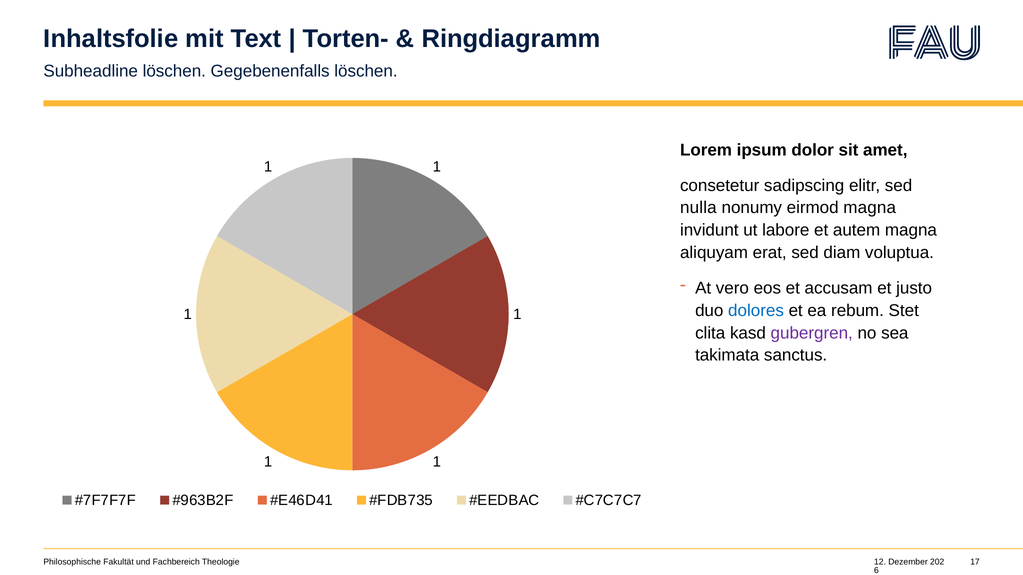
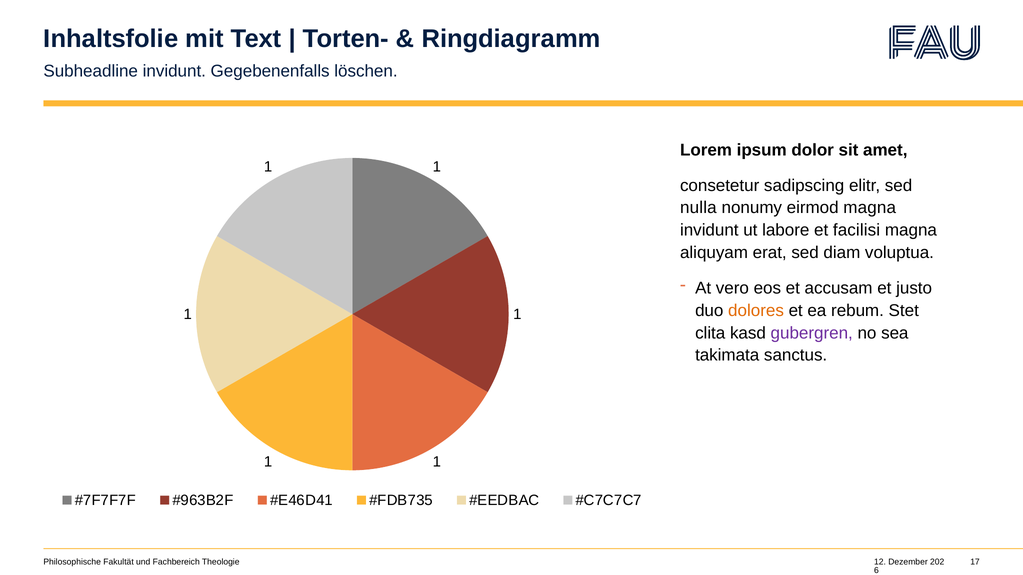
Subheadline löschen: löschen -> invidunt (174, 71)
autem: autem -> facilisi (857, 231)
dolores colour: blue -> orange (756, 311)
